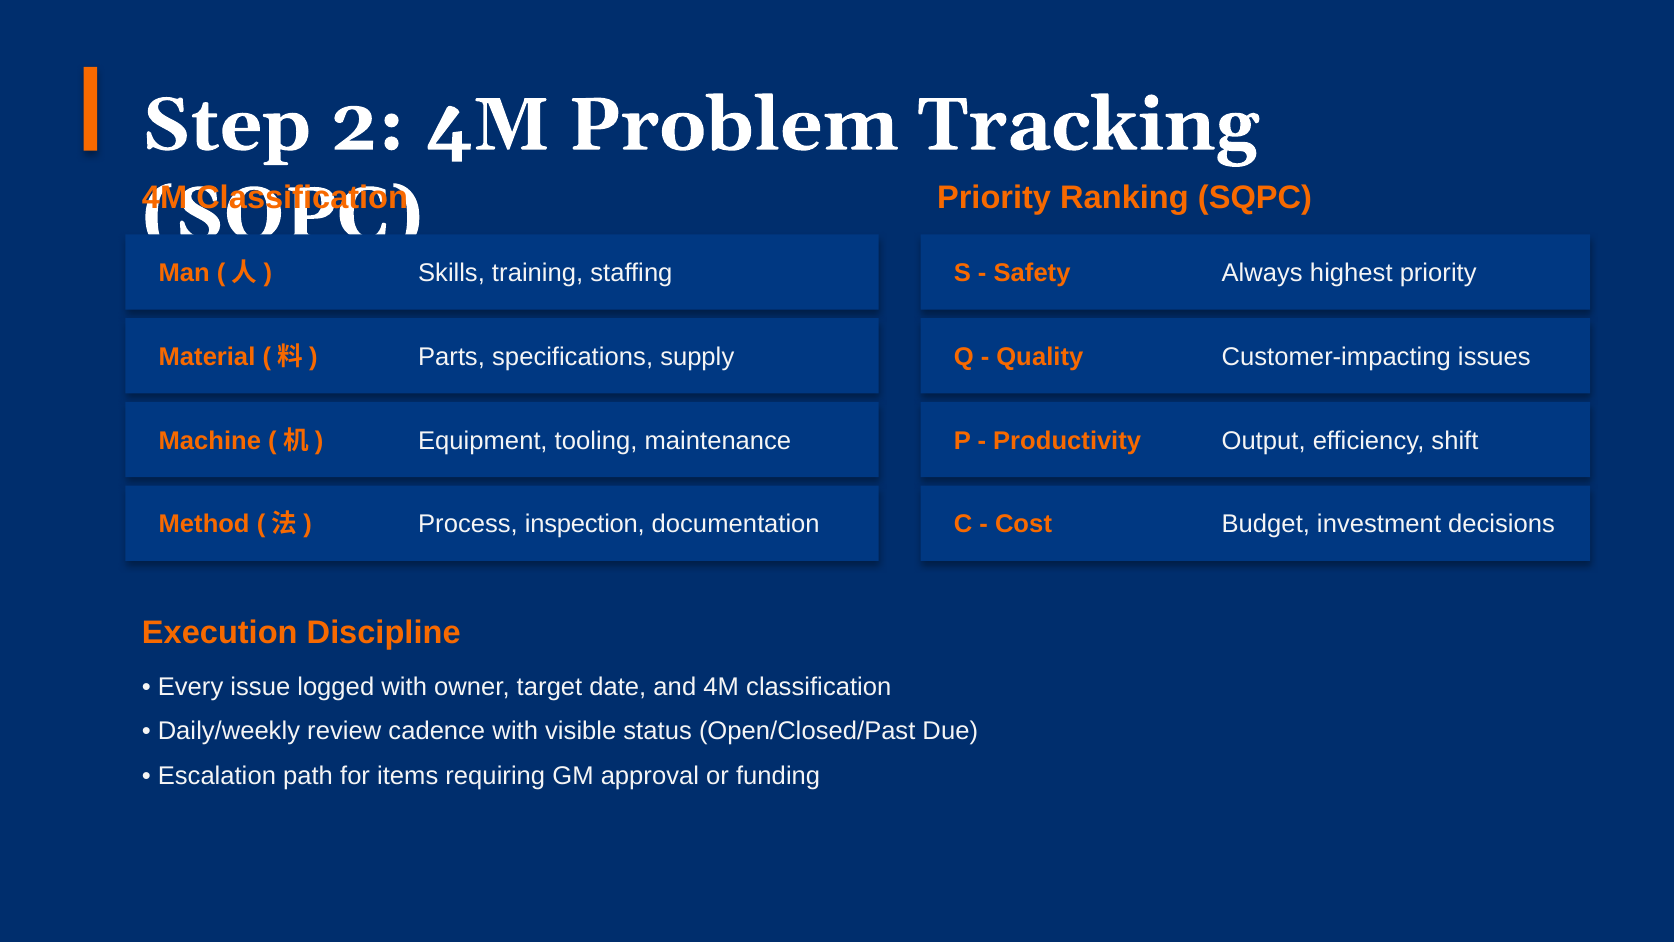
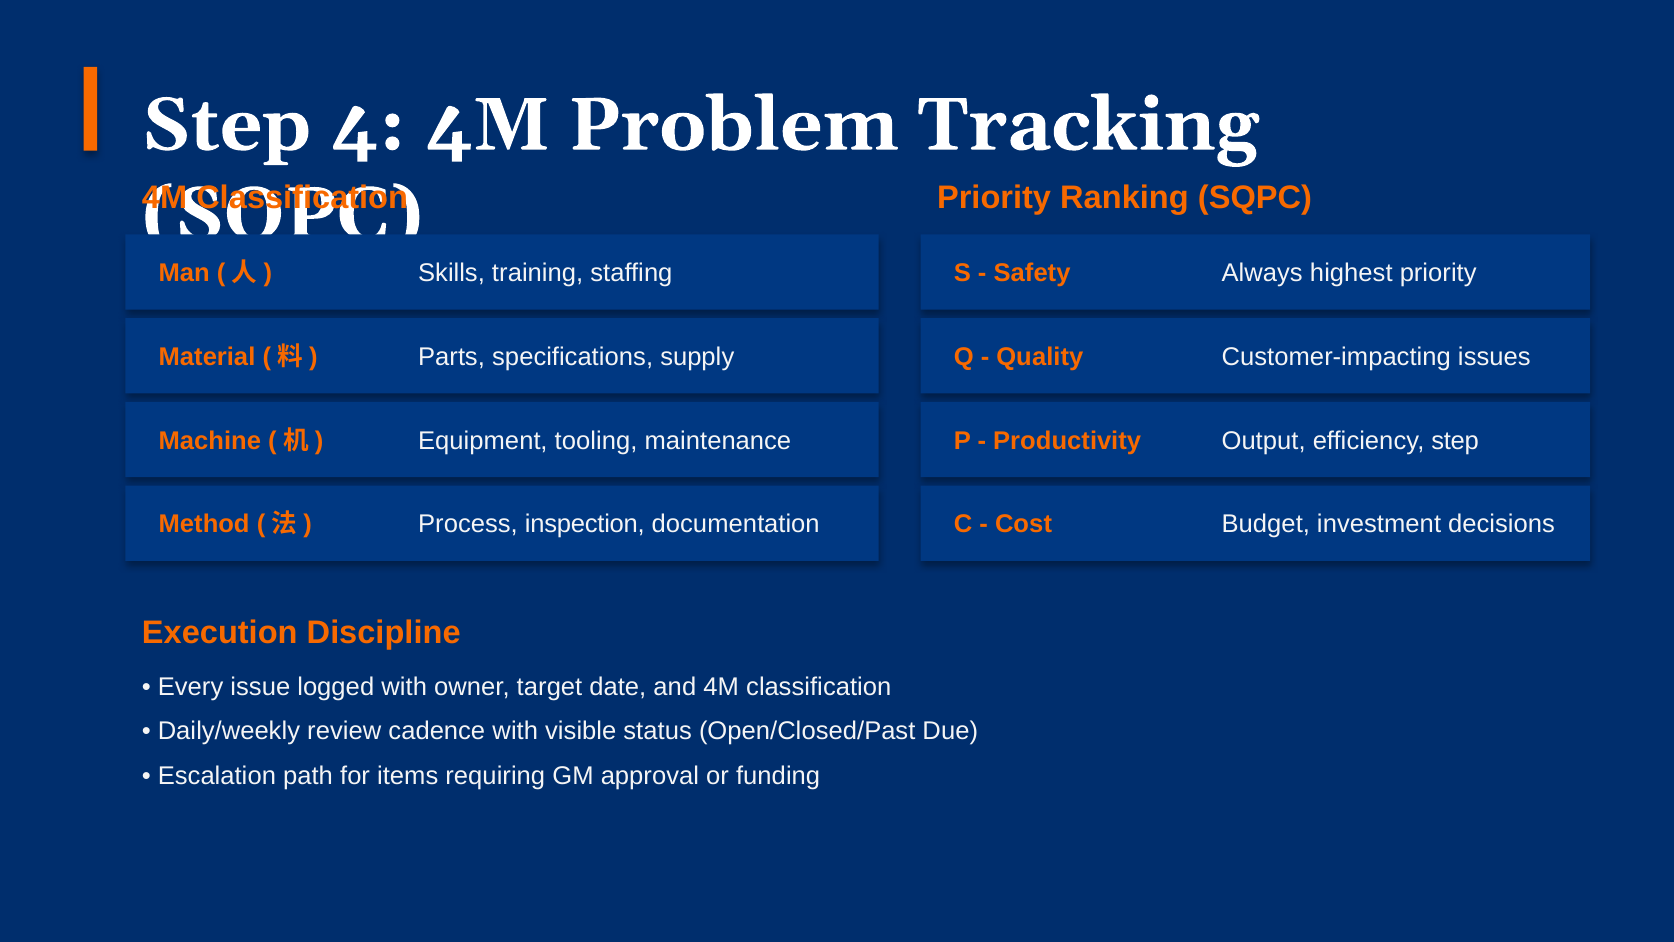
2: 2 -> 4 (368, 125)
efficiency shift: shift -> step (1455, 440)
